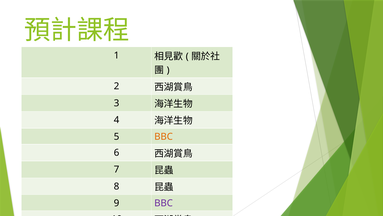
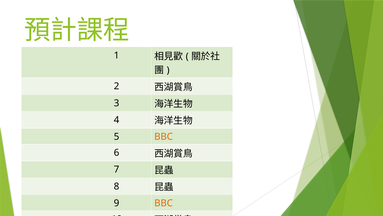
BBC colour: purple -> orange (164, 203)
